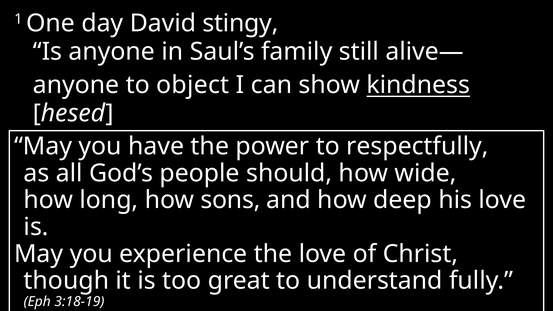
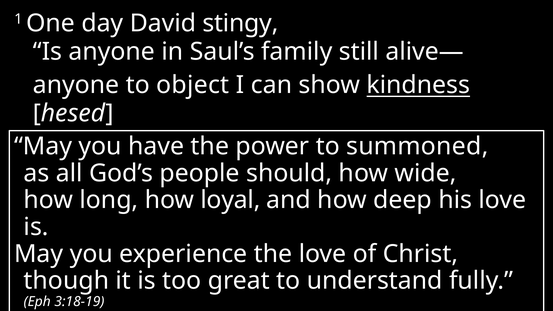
respectfully: respectfully -> summoned (417, 146)
sons: sons -> loyal (230, 200)
